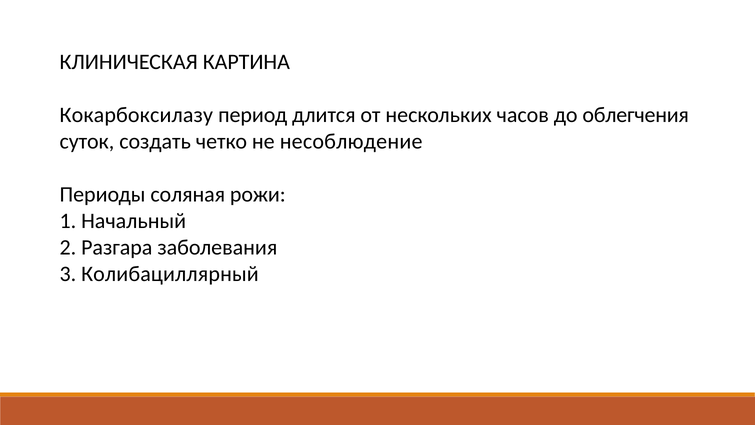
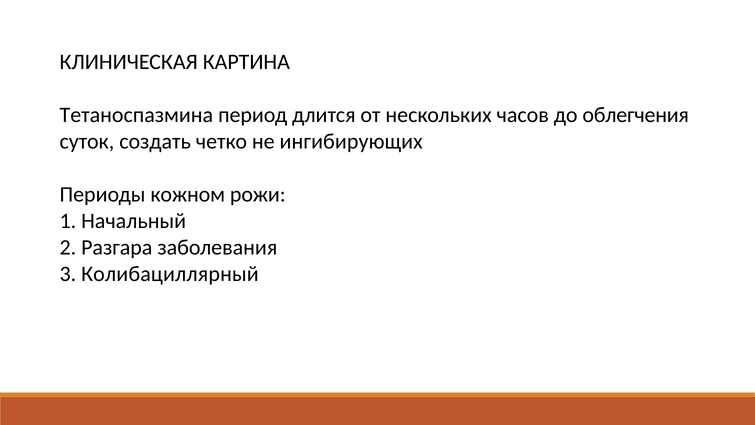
Кокарбоксилазу: Кокарбоксилазу -> Тетаноспазмина (136, 115)
несоблюдение: несоблюдение -> ингибирующих (351, 141)
соляная: соляная -> кожном (188, 194)
